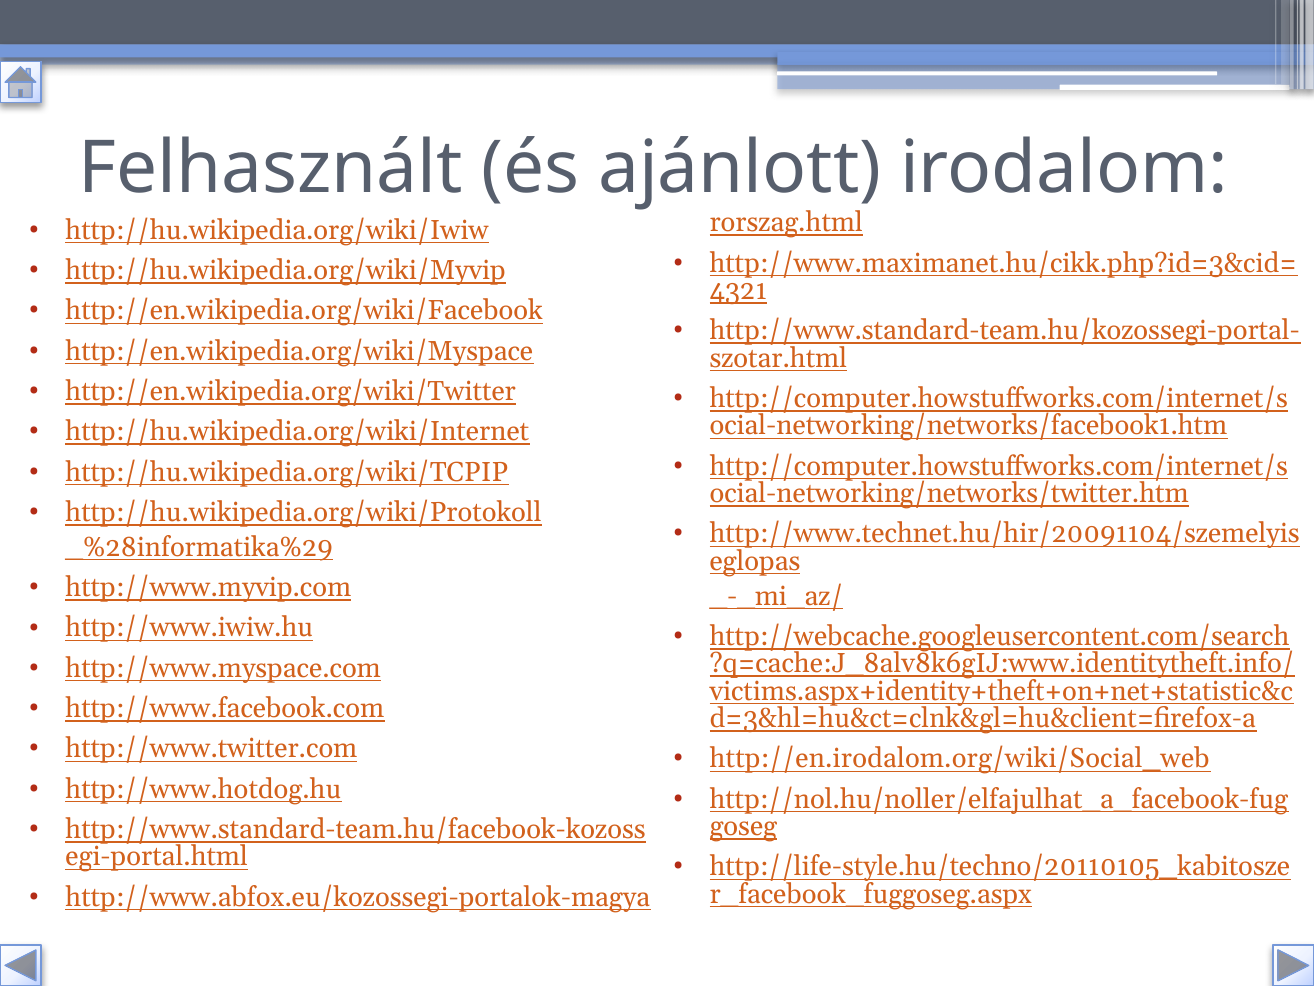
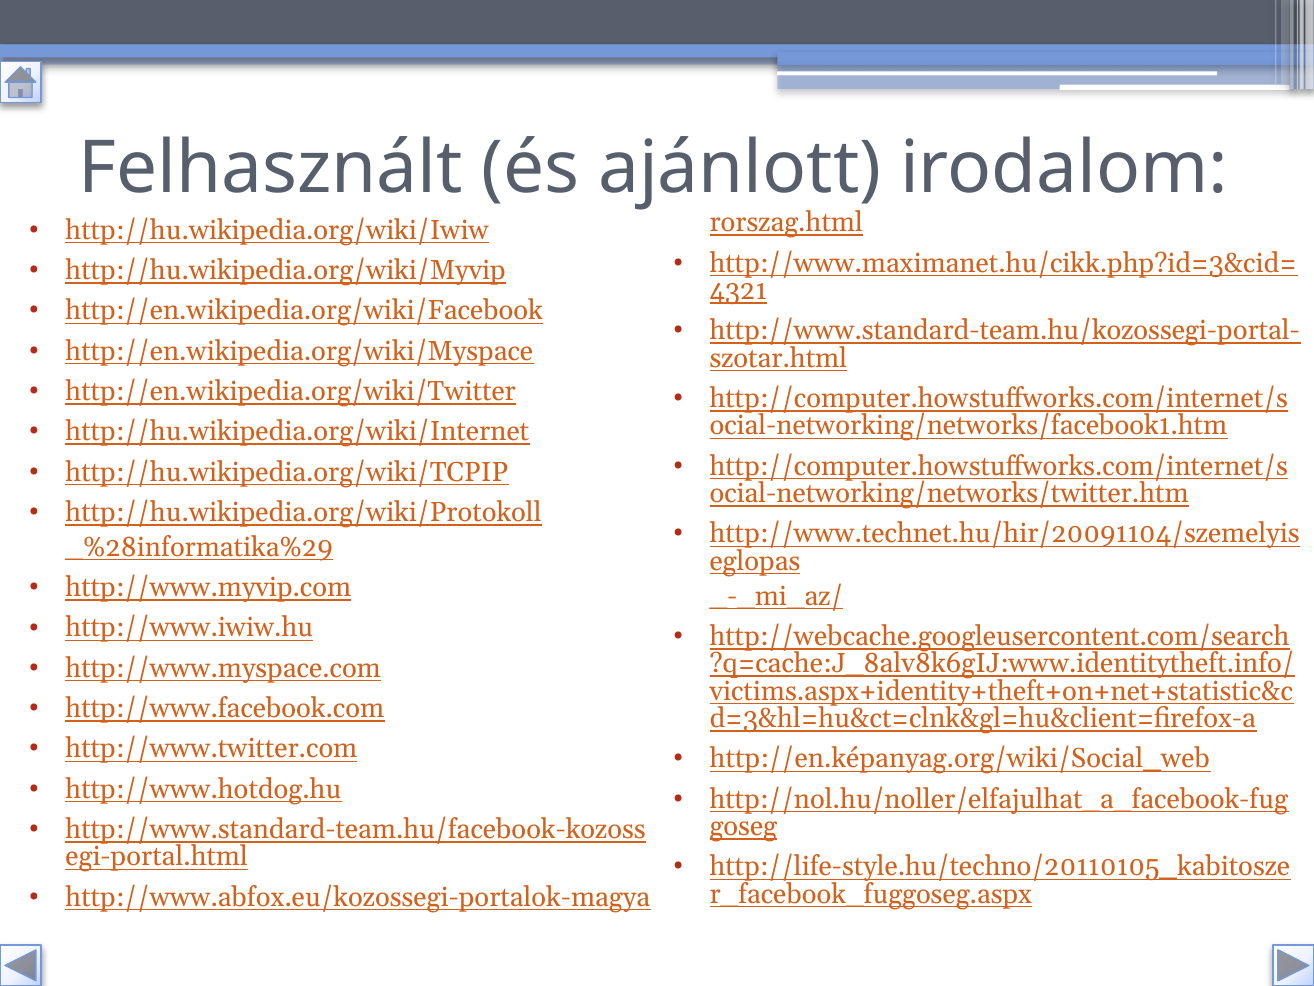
http://en.irodalom.org/wiki/Social_web: http://en.irodalom.org/wiki/Social_web -> http://en.képanyag.org/wiki/Social_web (960, 759)
